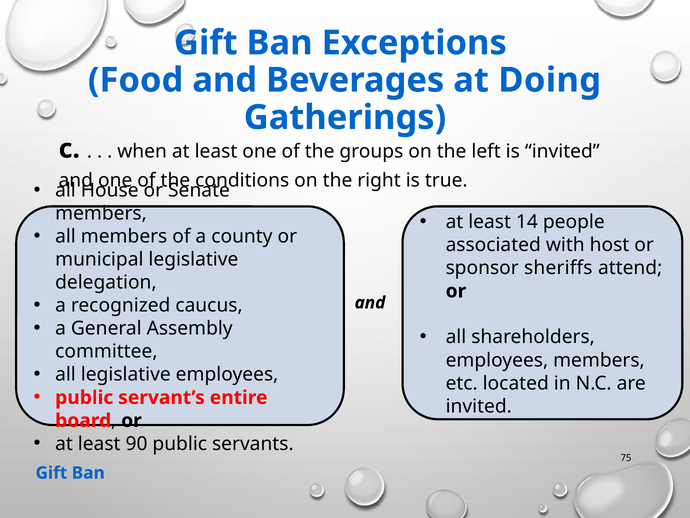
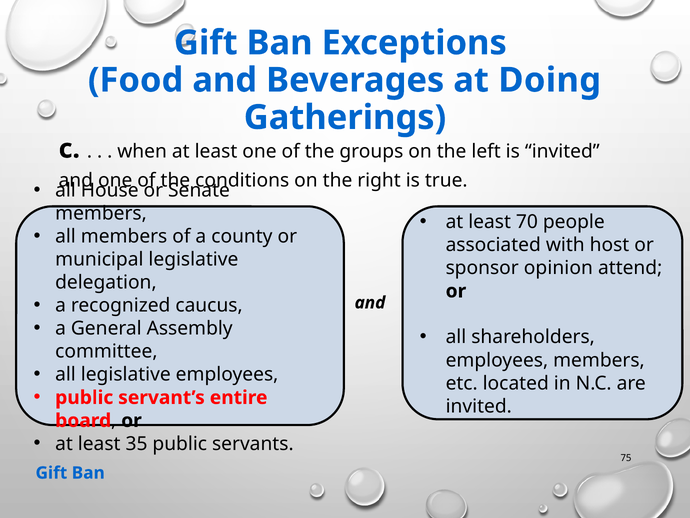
14: 14 -> 70 (527, 222)
sheriffs: sheriffs -> opinion (558, 268)
90: 90 -> 35 (137, 443)
